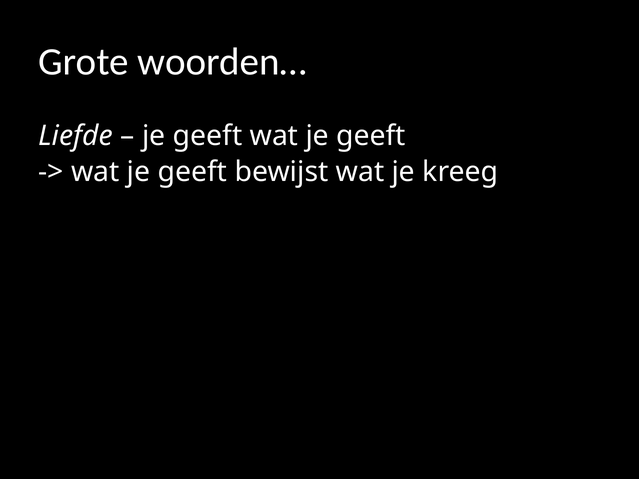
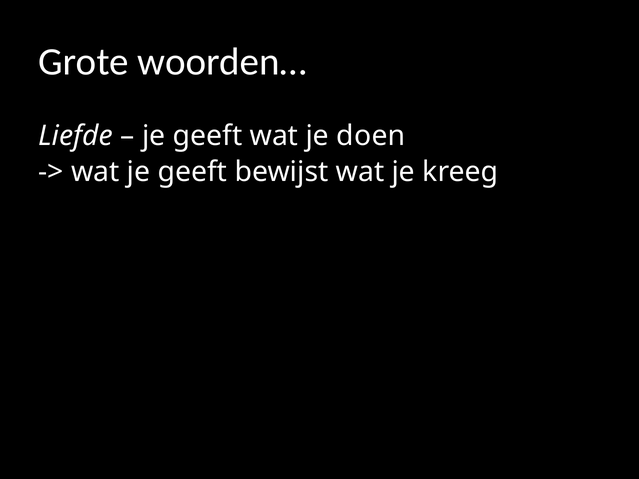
geeft wat je geeft: geeft -> doen (371, 136)
